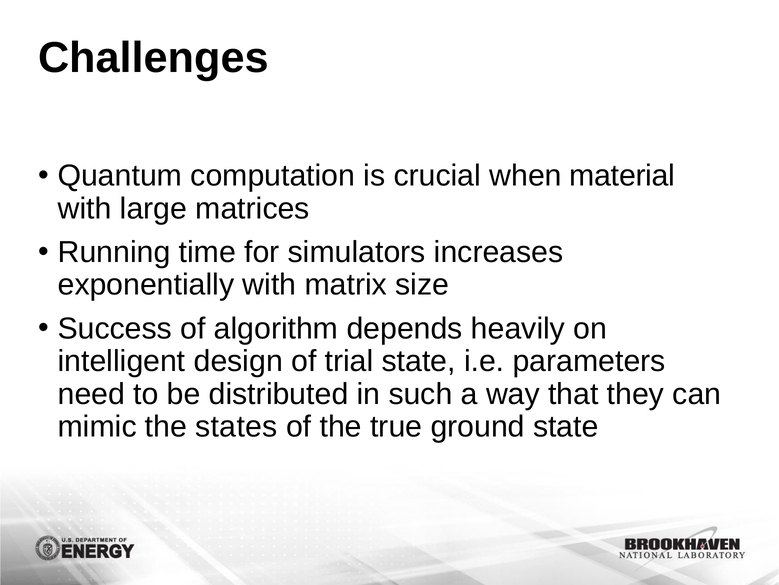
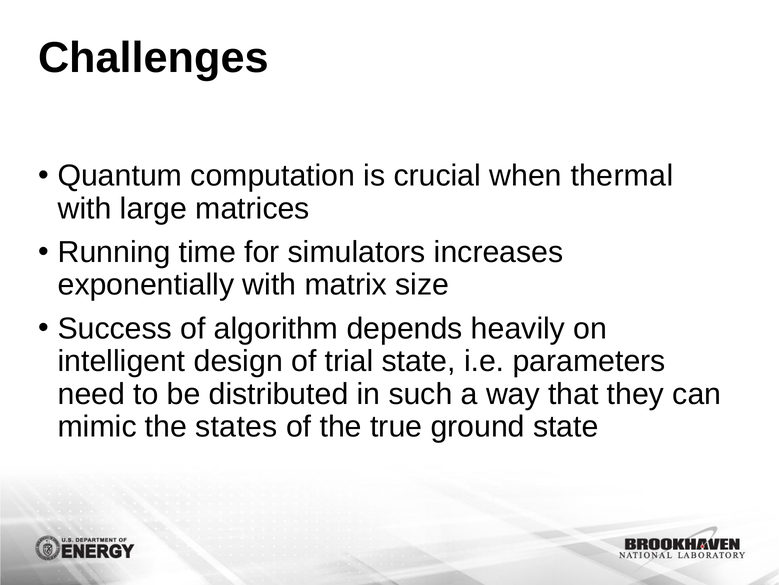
material: material -> thermal (622, 176)
